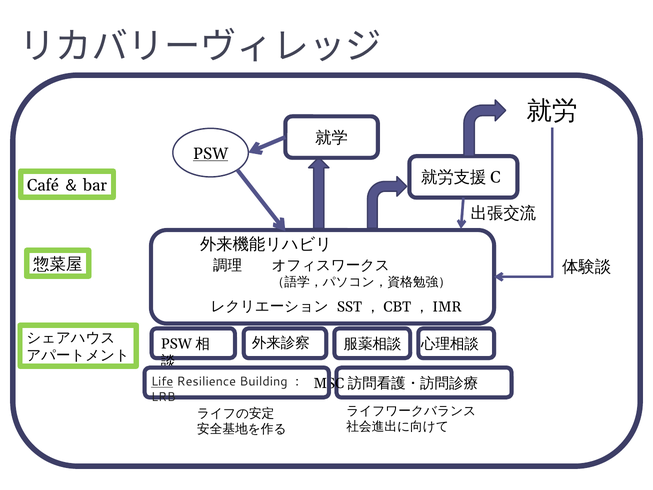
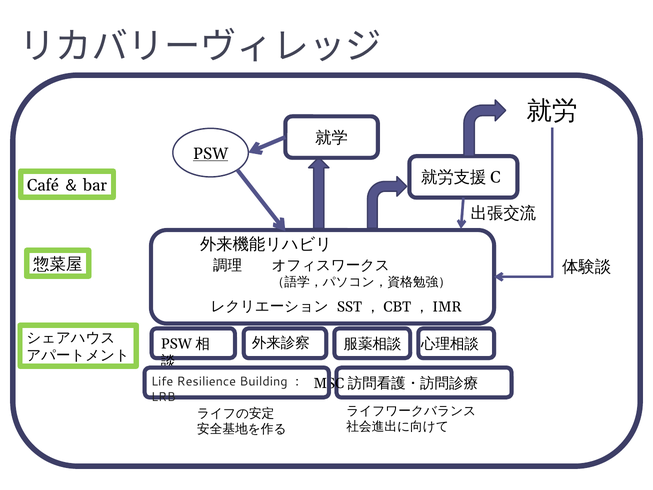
Life underline: present -> none (162, 382)
